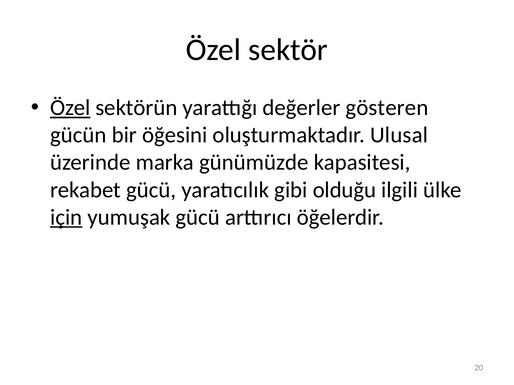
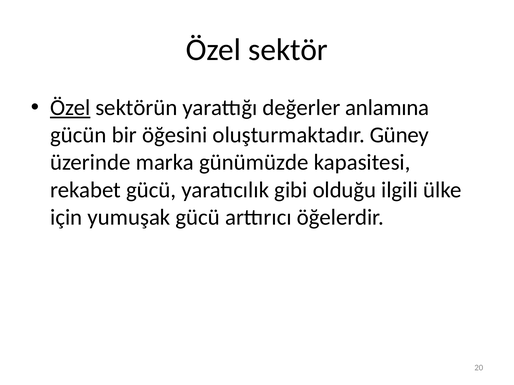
gösteren: gösteren -> anlamına (387, 108)
Ulusal: Ulusal -> Güney (399, 135)
için underline: present -> none (66, 218)
